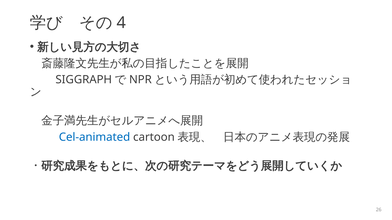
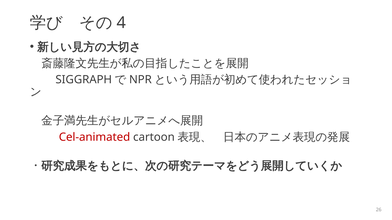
Cel-animated colour: blue -> red (94, 137)
